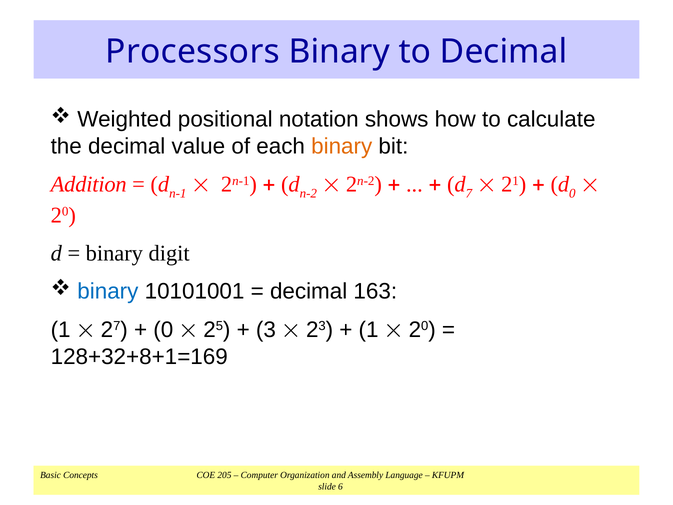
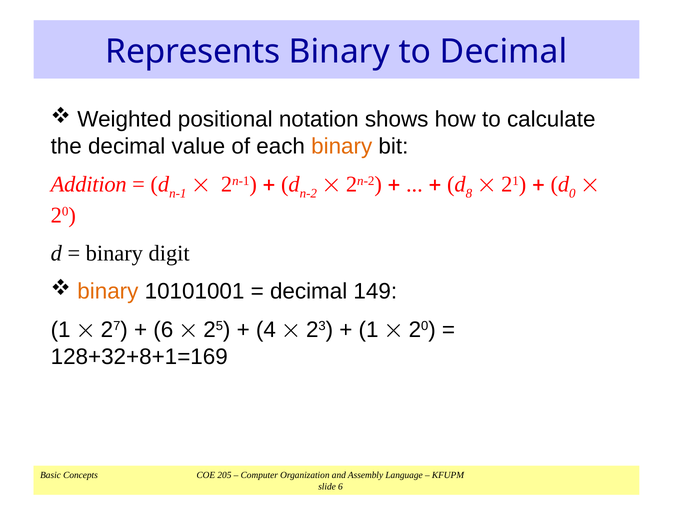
Processors: Processors -> Represents (193, 52)
7: 7 -> 8 (469, 193)
binary colour: blue -> orange (108, 291)
163: 163 -> 149 (375, 291)
0: 0 -> 6 (163, 330)
3: 3 -> 4 (266, 330)
